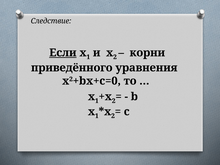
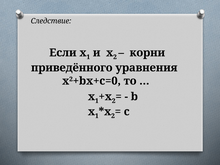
Если underline: present -> none (63, 53)
